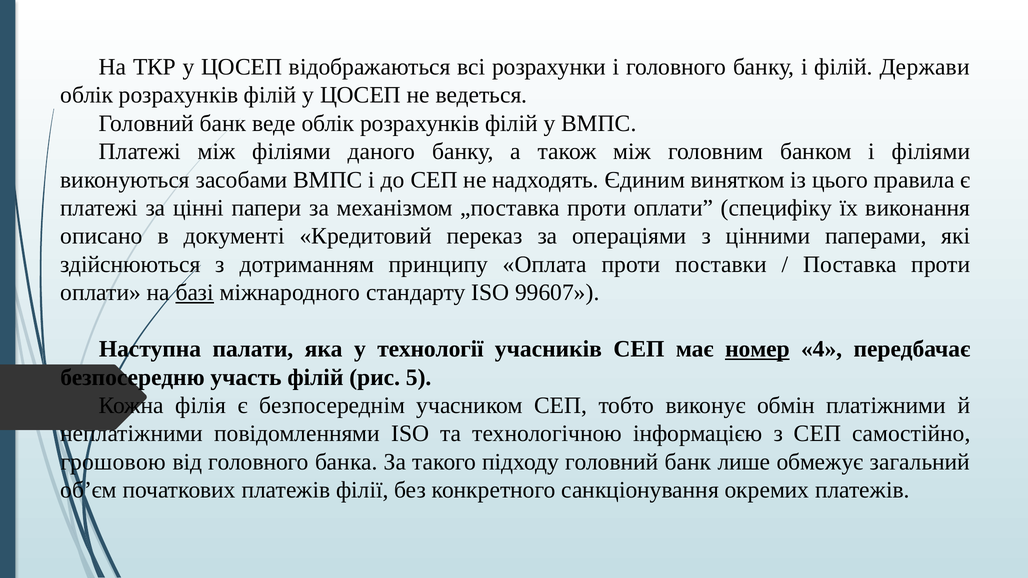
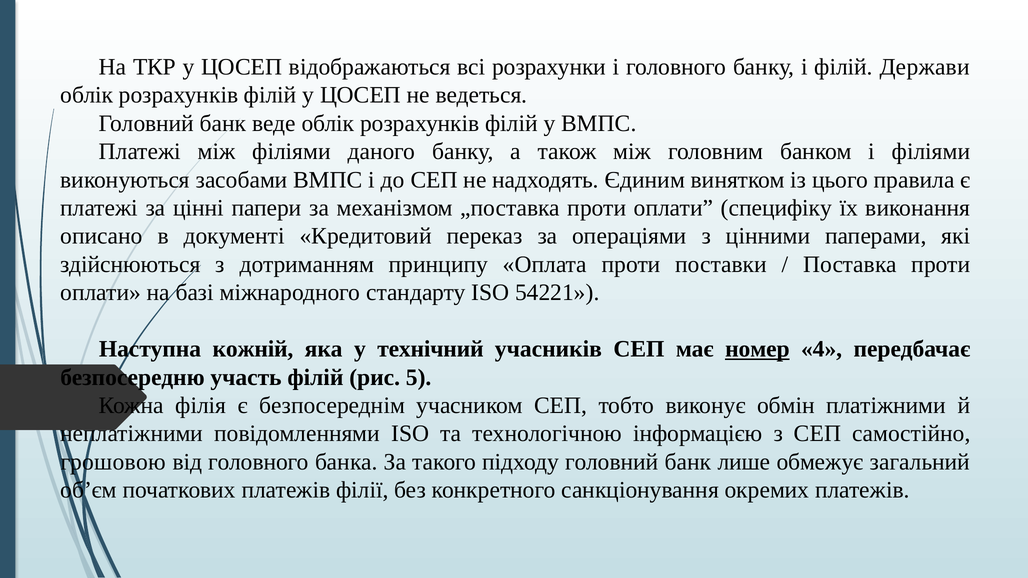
базі underline: present -> none (195, 293)
99607: 99607 -> 54221 (557, 293)
палати: палати -> кожній (253, 349)
технології: технології -> технічний (430, 349)
